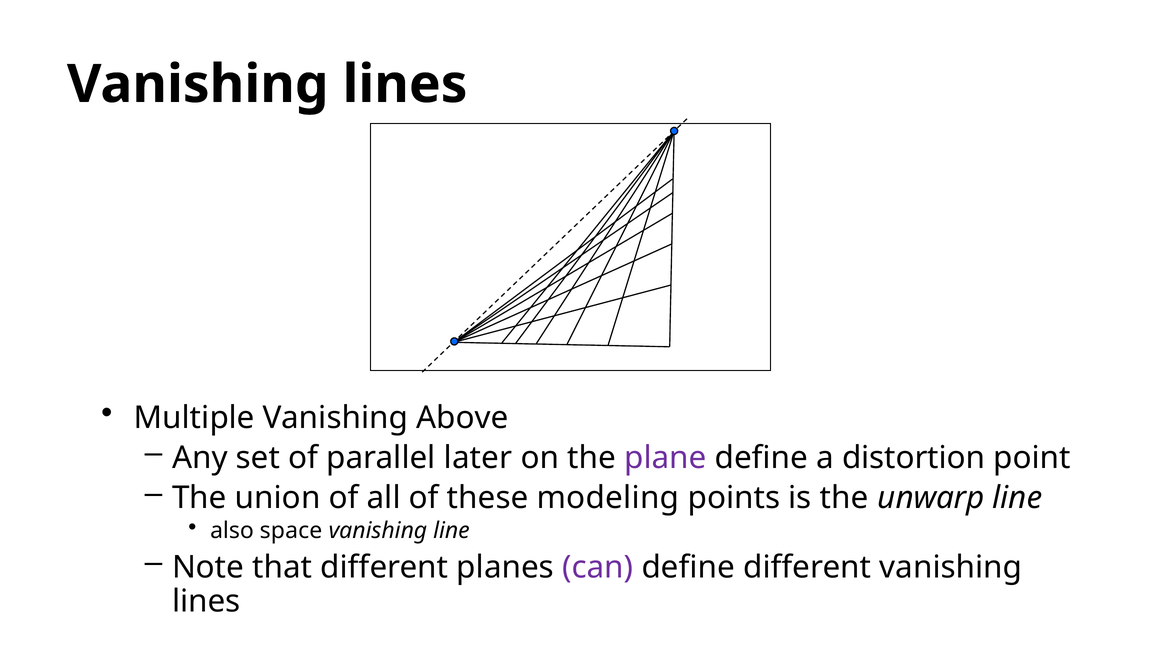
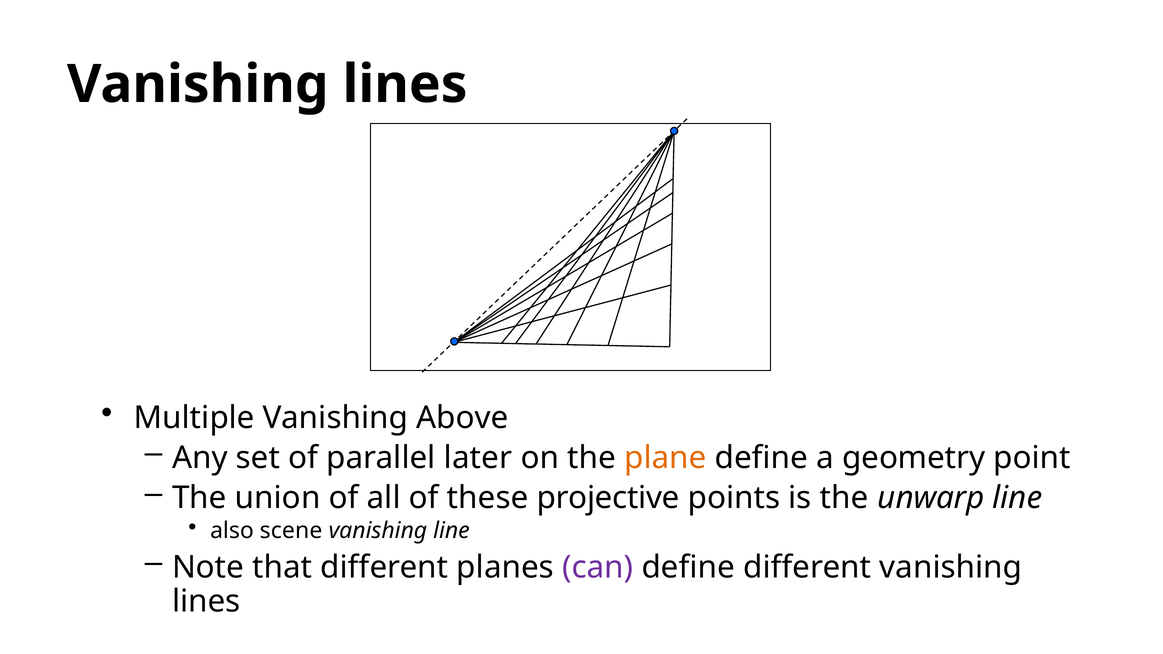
plane colour: purple -> orange (665, 458)
distortion: distortion -> geometry (914, 458)
modeling: modeling -> projective (608, 498)
space: space -> scene (291, 531)
